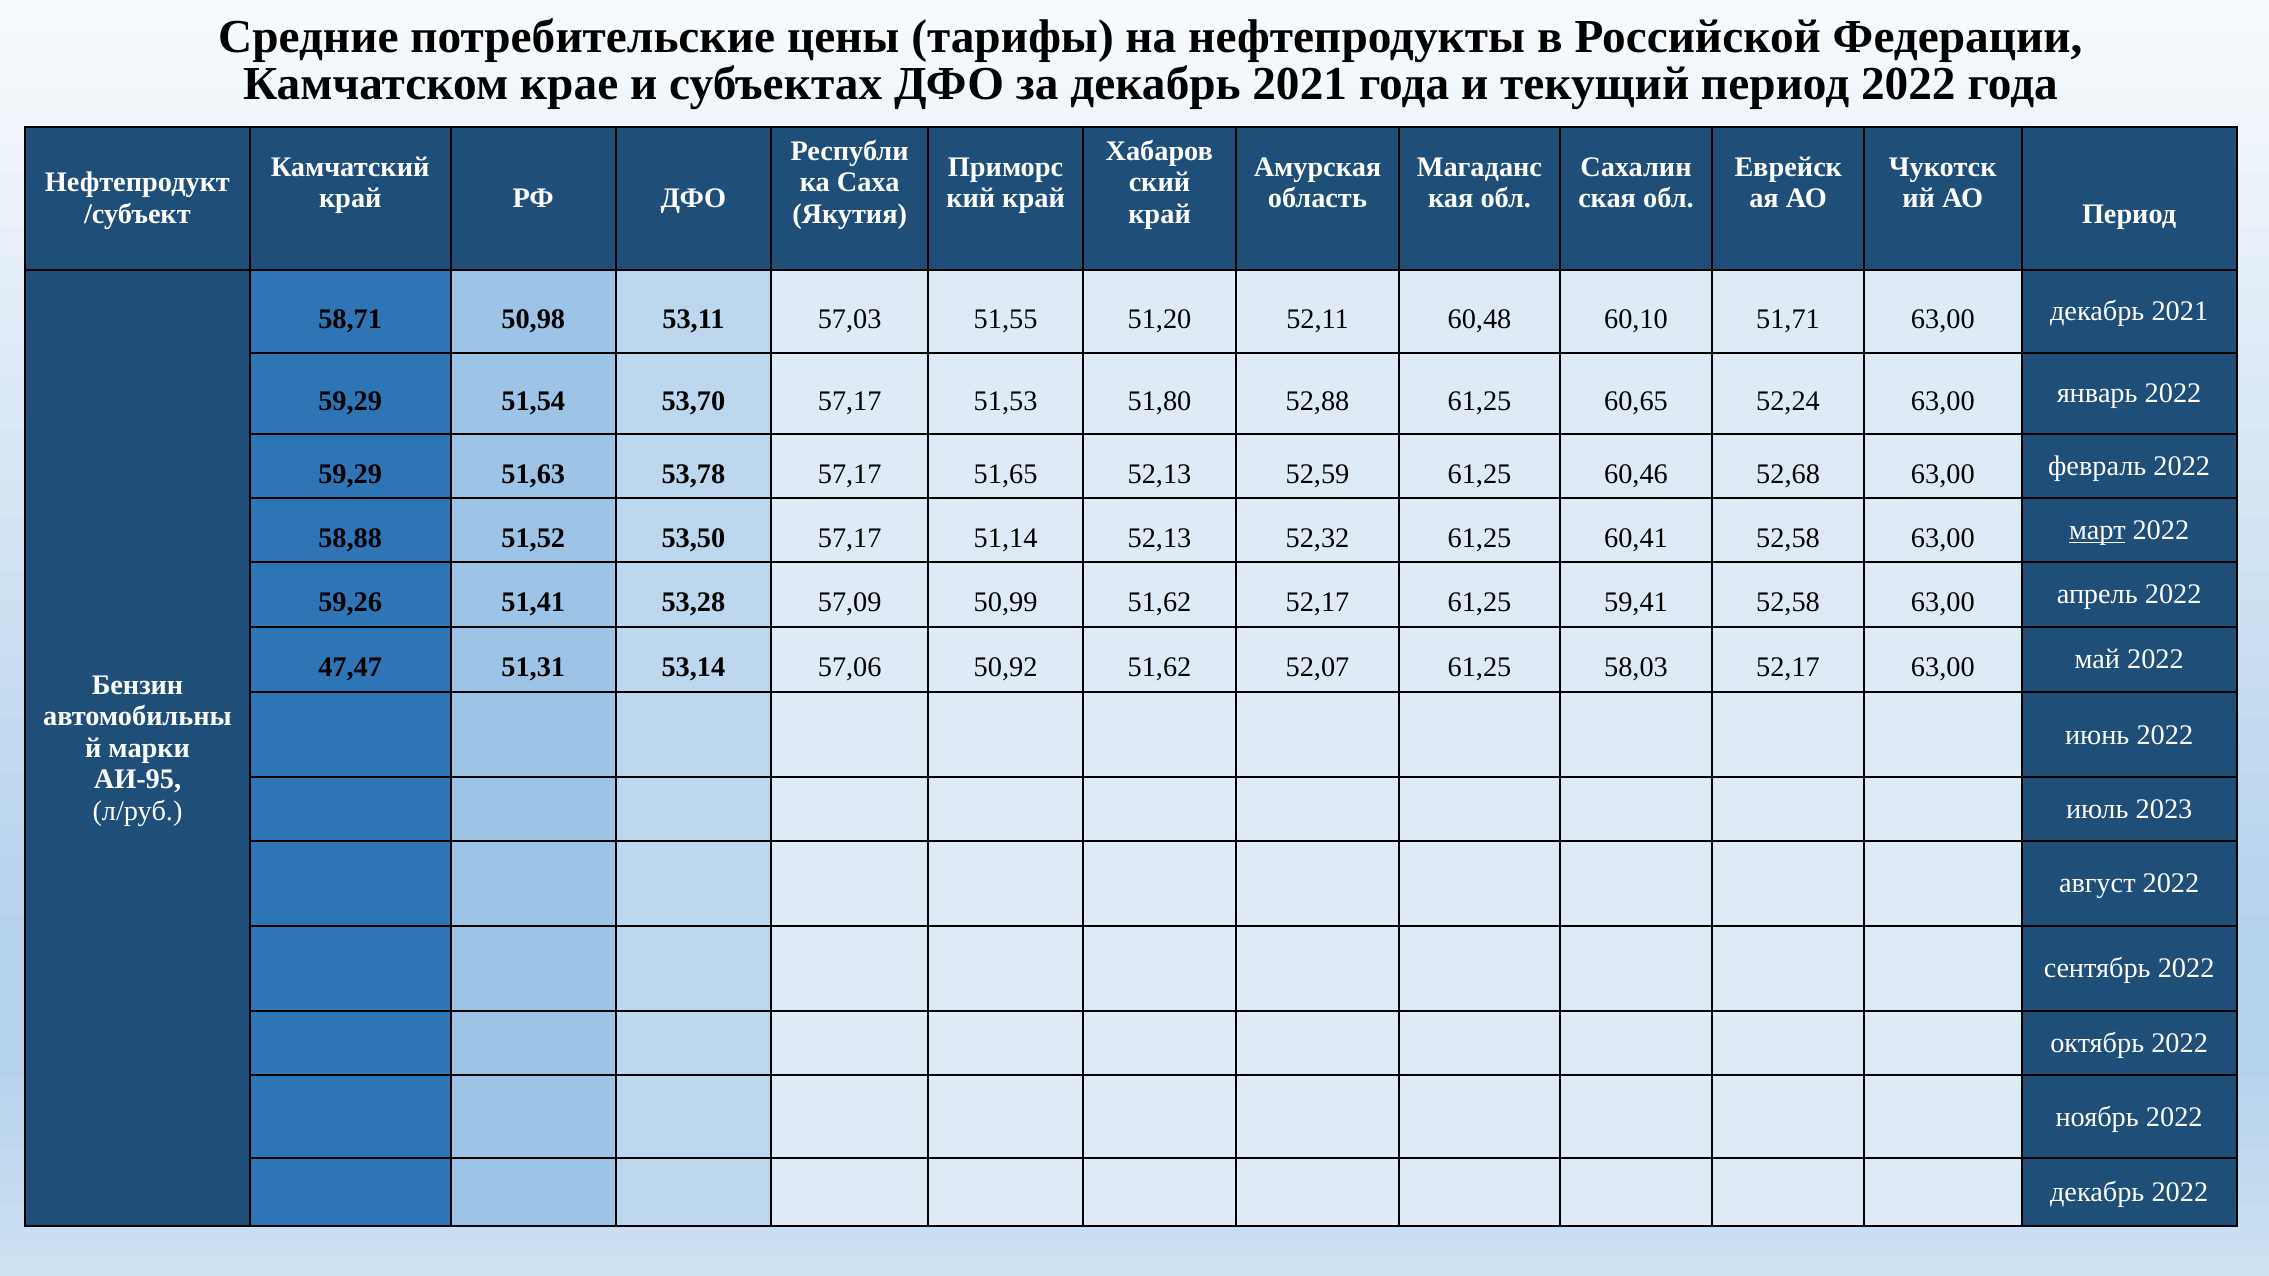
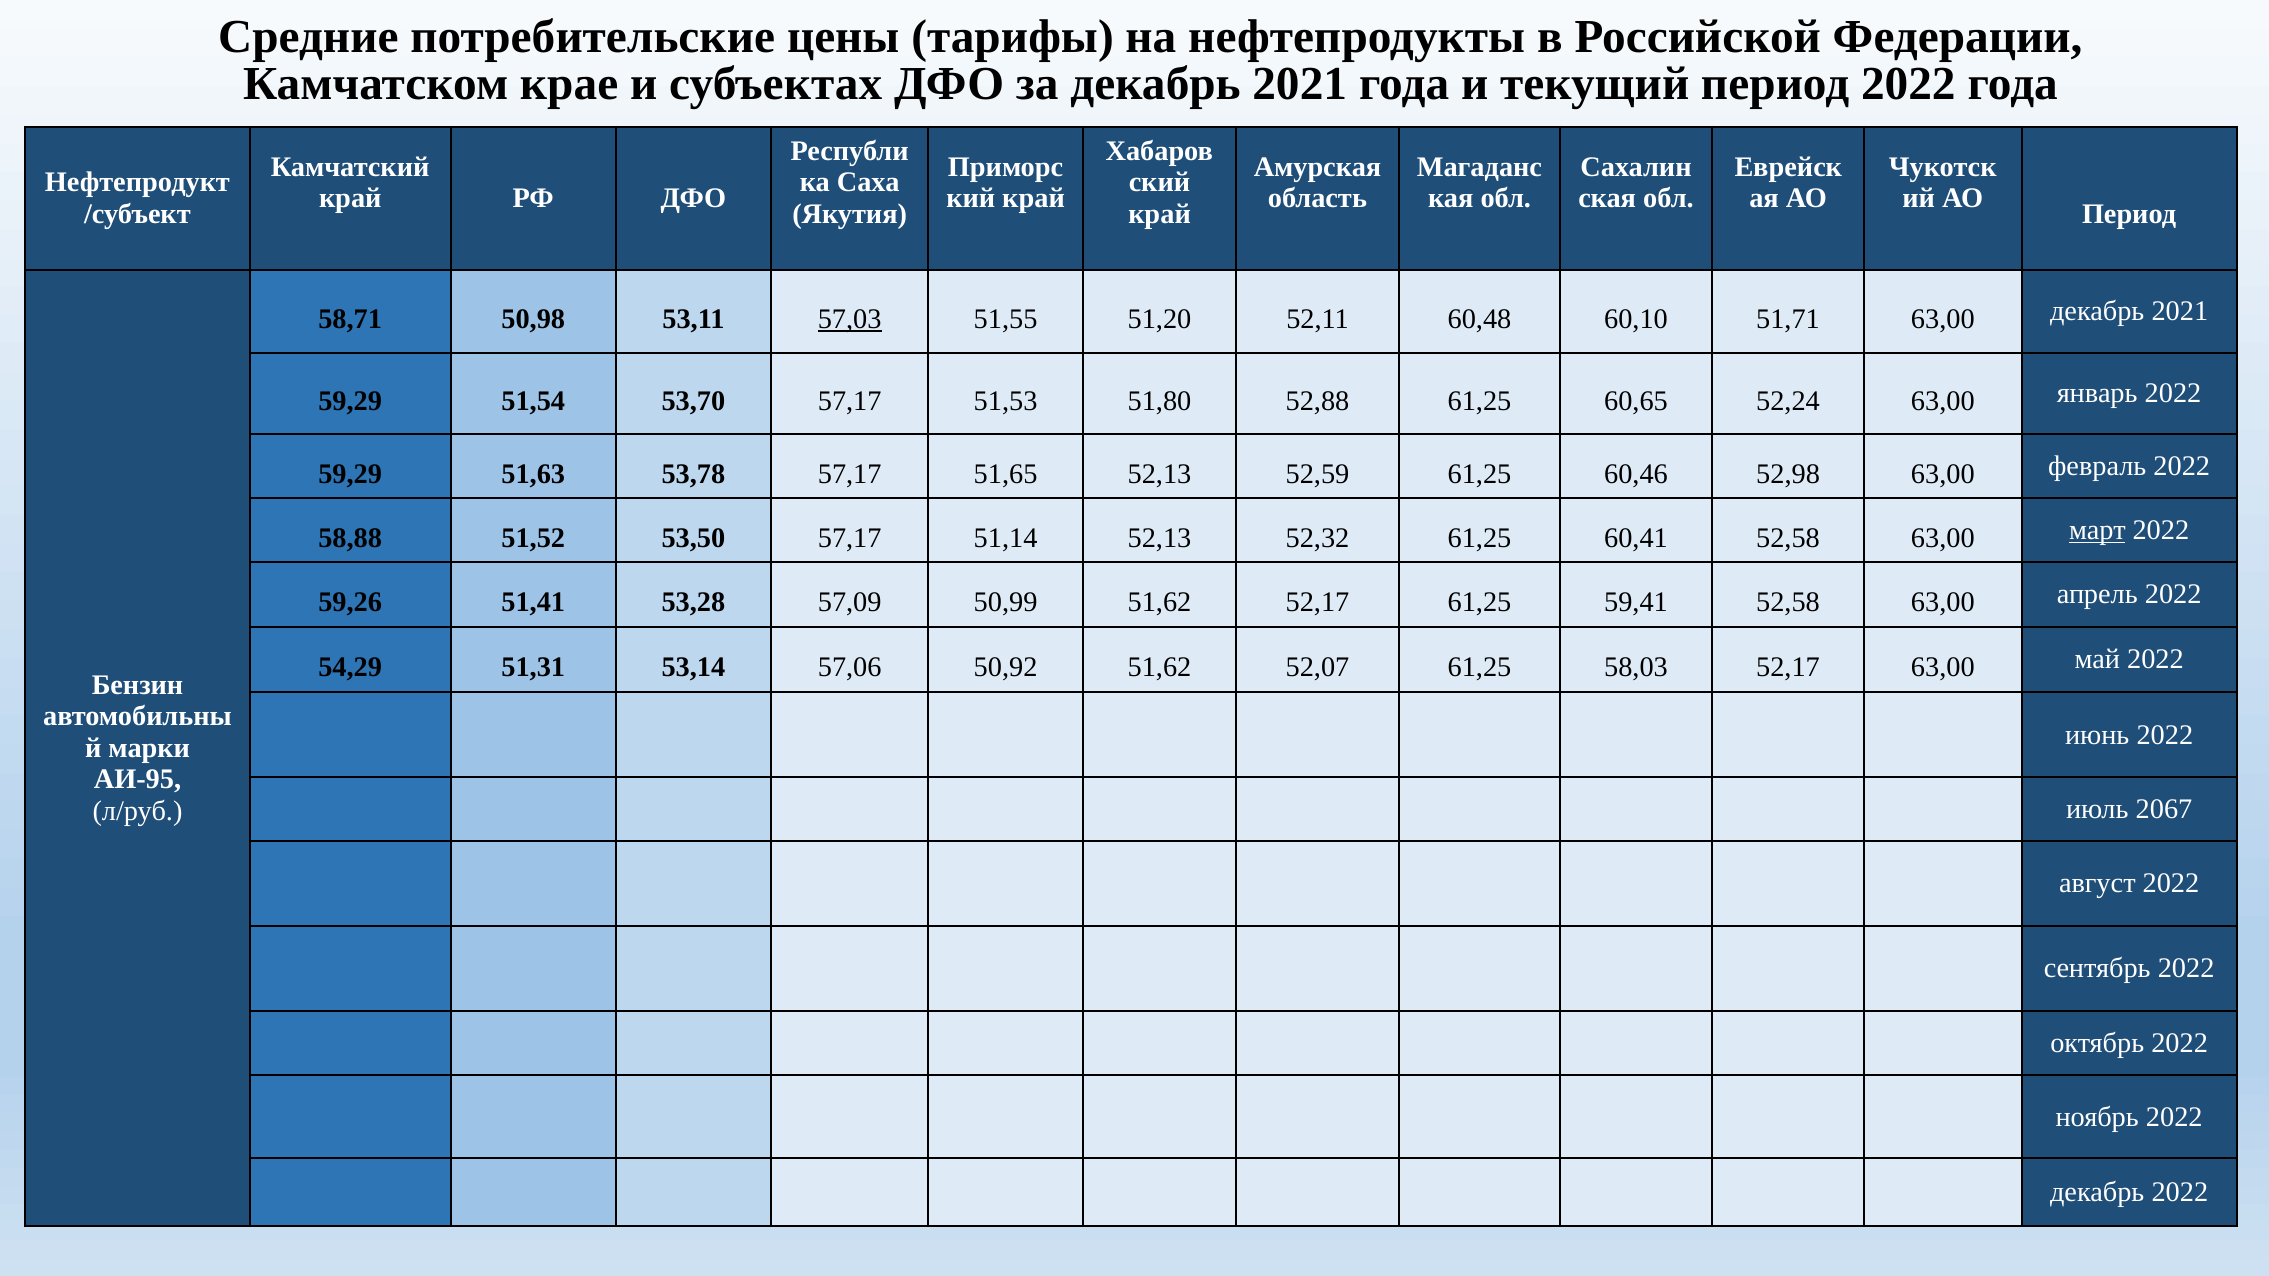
57,03 underline: none -> present (850, 319)
52,68: 52,68 -> 52,98 (1788, 474)
47,47: 47,47 -> 54,29 (350, 668)
2023: 2023 -> 2067 (2164, 810)
